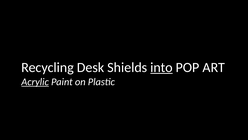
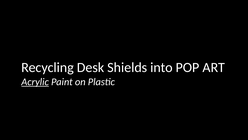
into underline: present -> none (162, 67)
